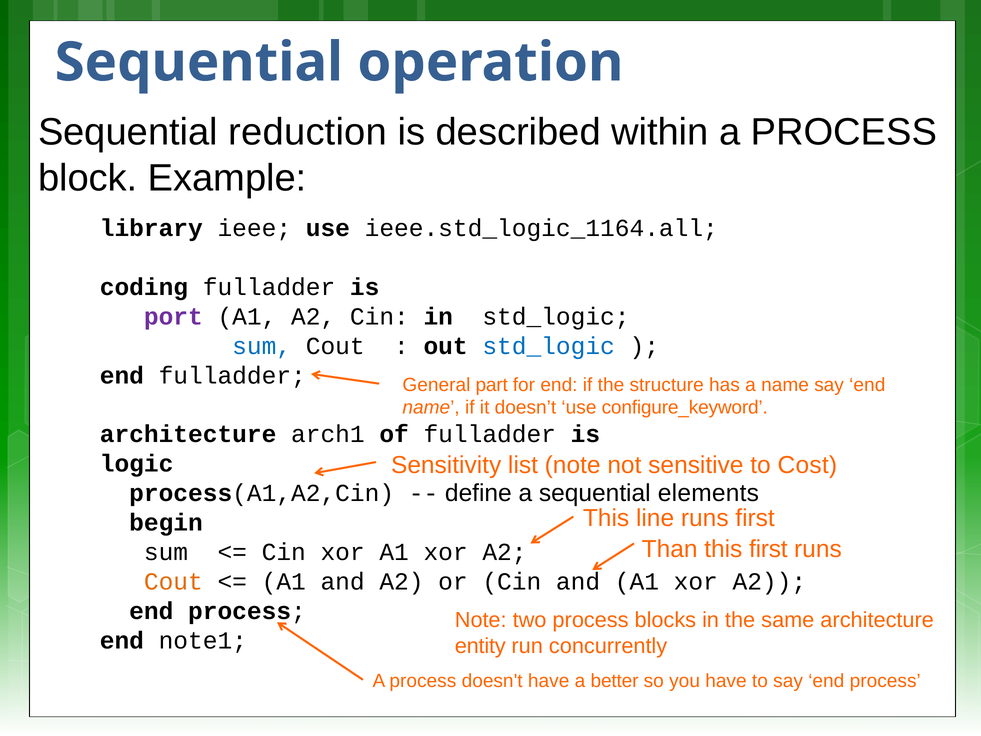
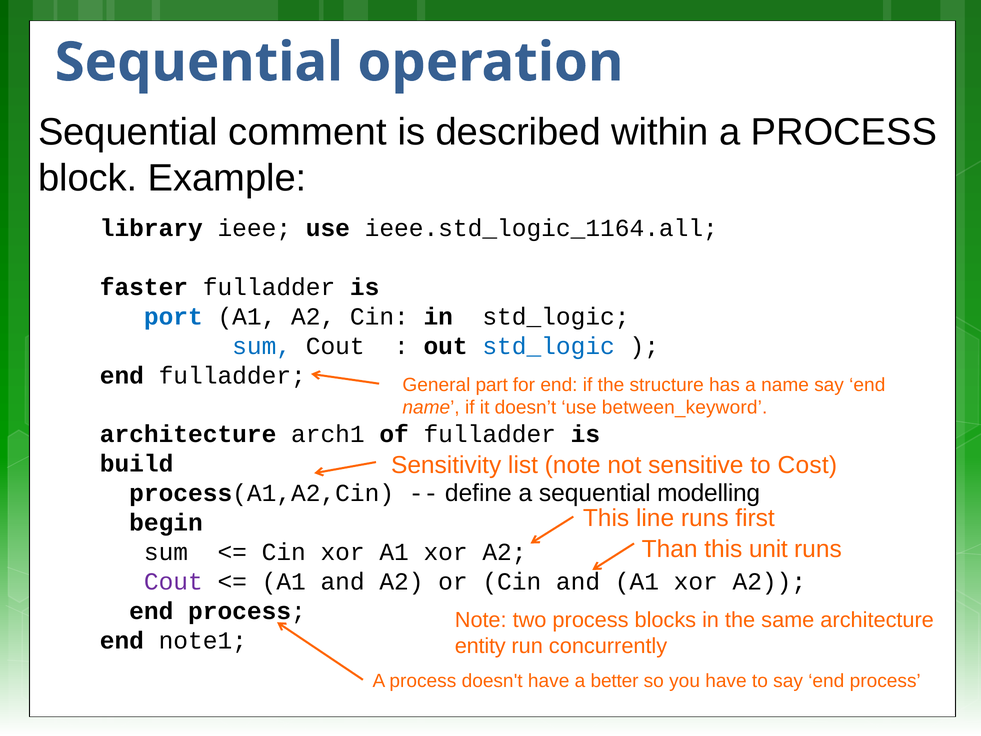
reduction: reduction -> comment (308, 132)
coding: coding -> faster (144, 287)
port colour: purple -> blue (173, 317)
configure_keyword: configure_keyword -> between_keyword (685, 408)
logic: logic -> build (137, 464)
elements: elements -> modelling (709, 493)
this first: first -> unit (768, 549)
Cout colour: orange -> purple (173, 581)
